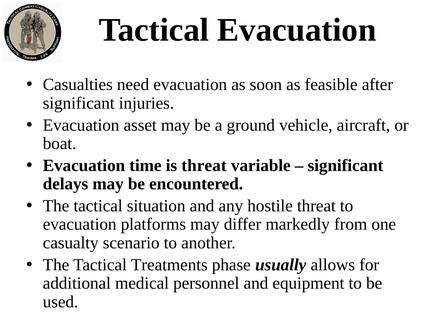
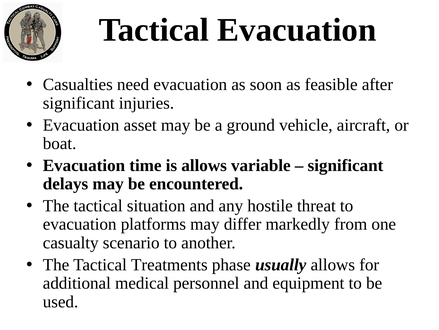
is threat: threat -> allows (204, 165)
